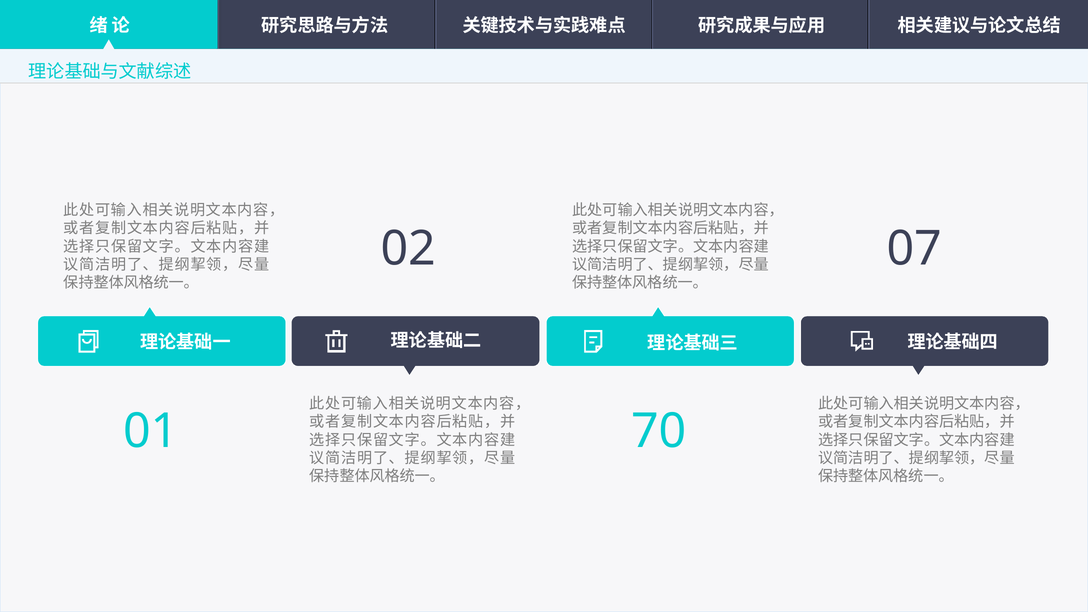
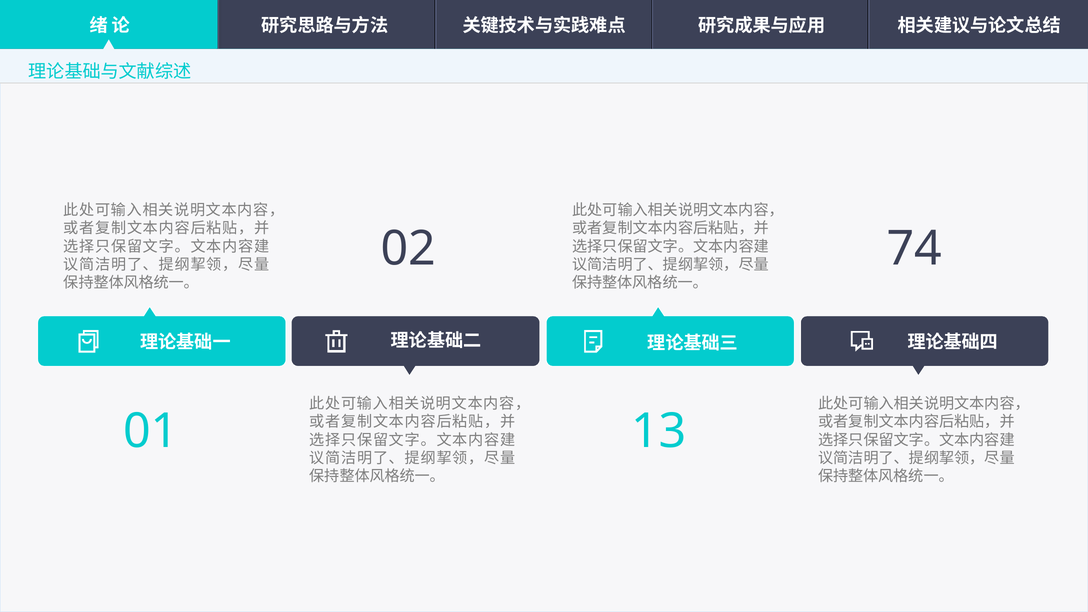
07: 07 -> 74 (914, 249)
70: 70 -> 13 (659, 431)
